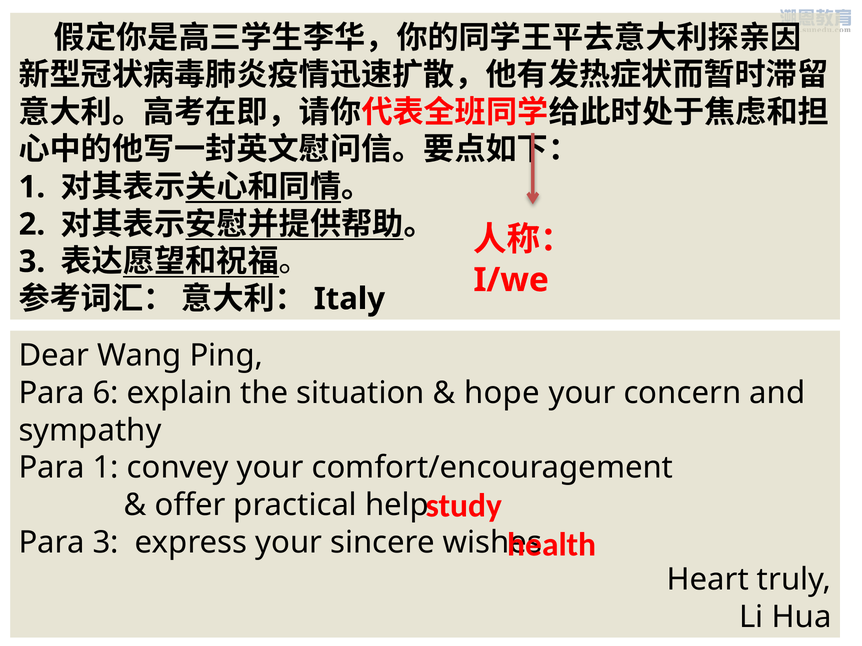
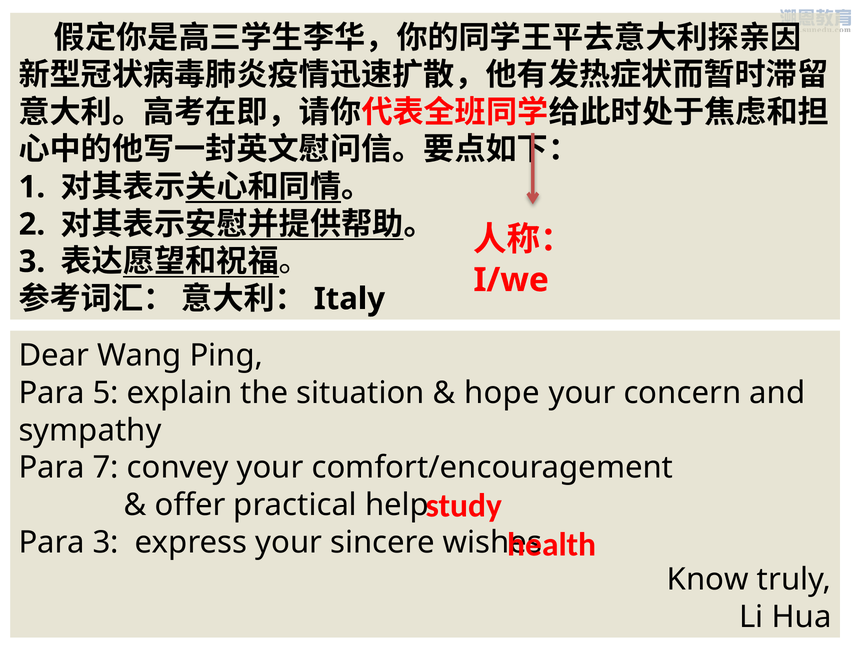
6: 6 -> 5 (106, 393)
Para 1: 1 -> 7 (106, 468)
Heart: Heart -> Know (708, 580)
